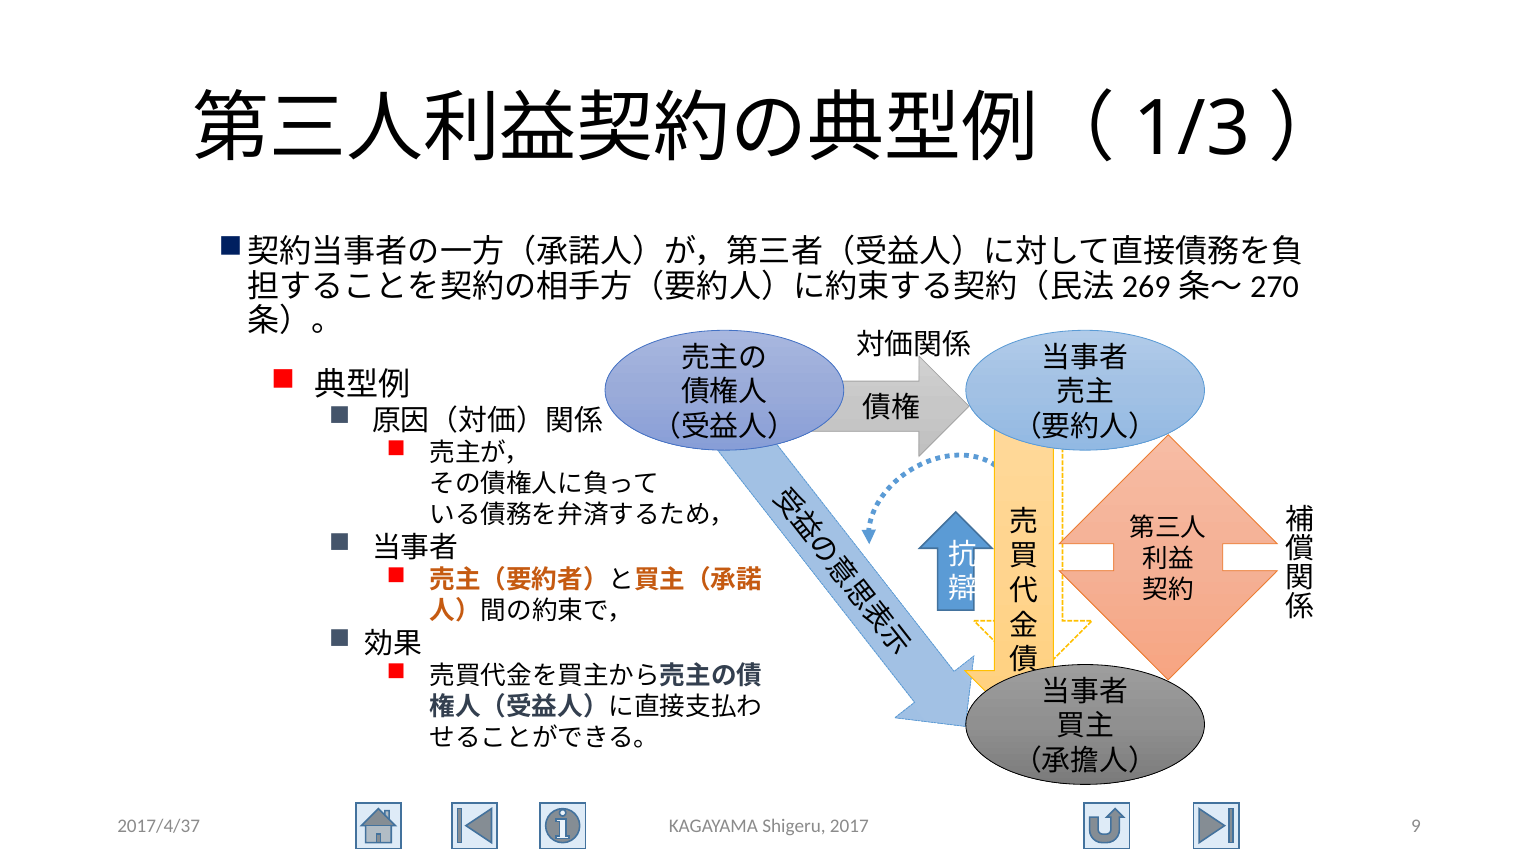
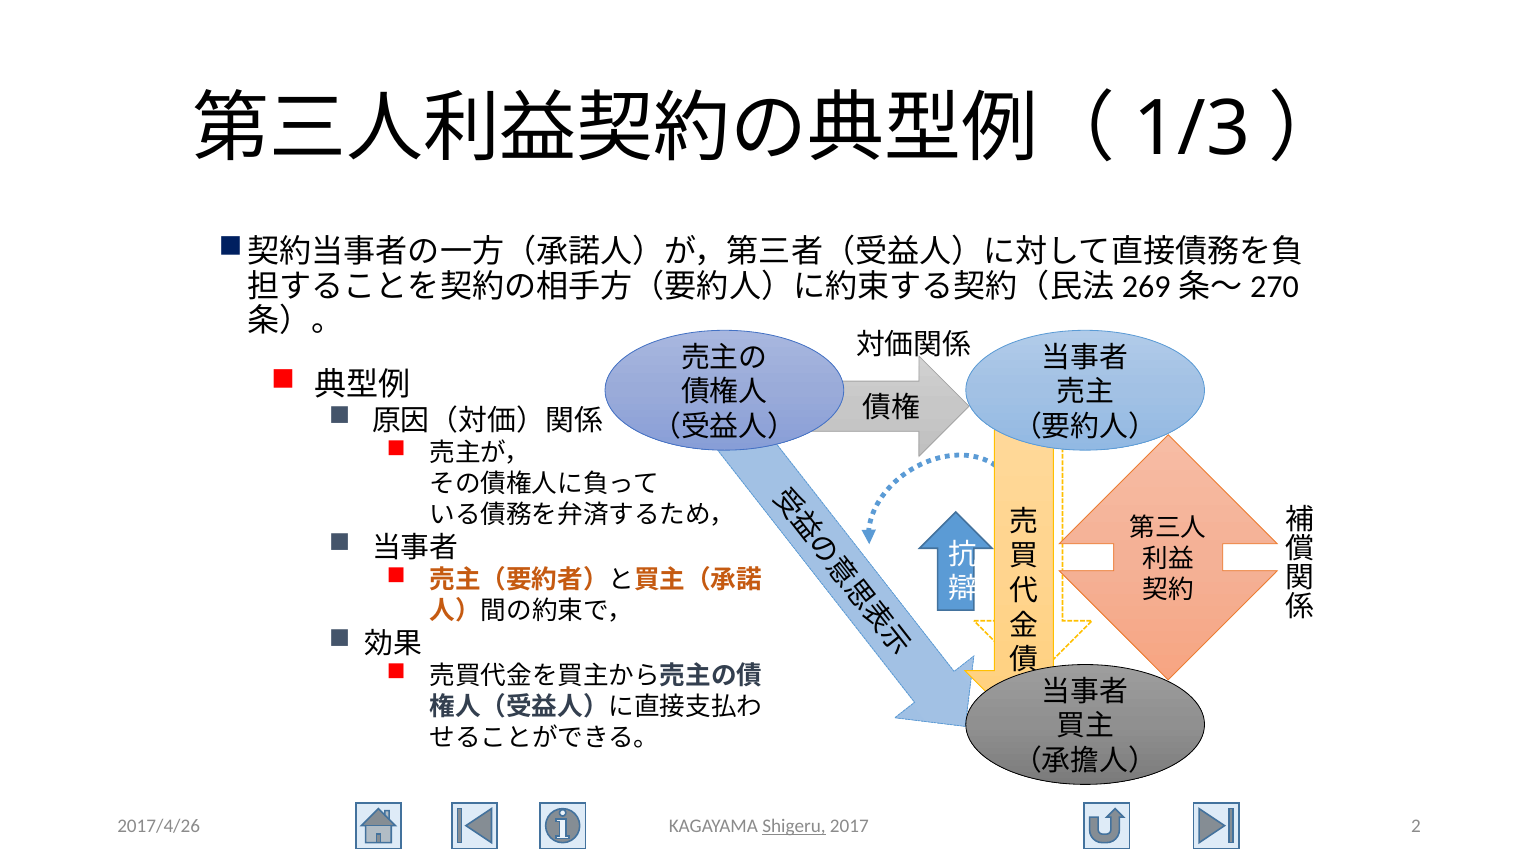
2017/4/37: 2017/4/37 -> 2017/4/26 (159, 826)
Shigeru underline: none -> present (794, 826)
9: 9 -> 2 (1416, 826)
